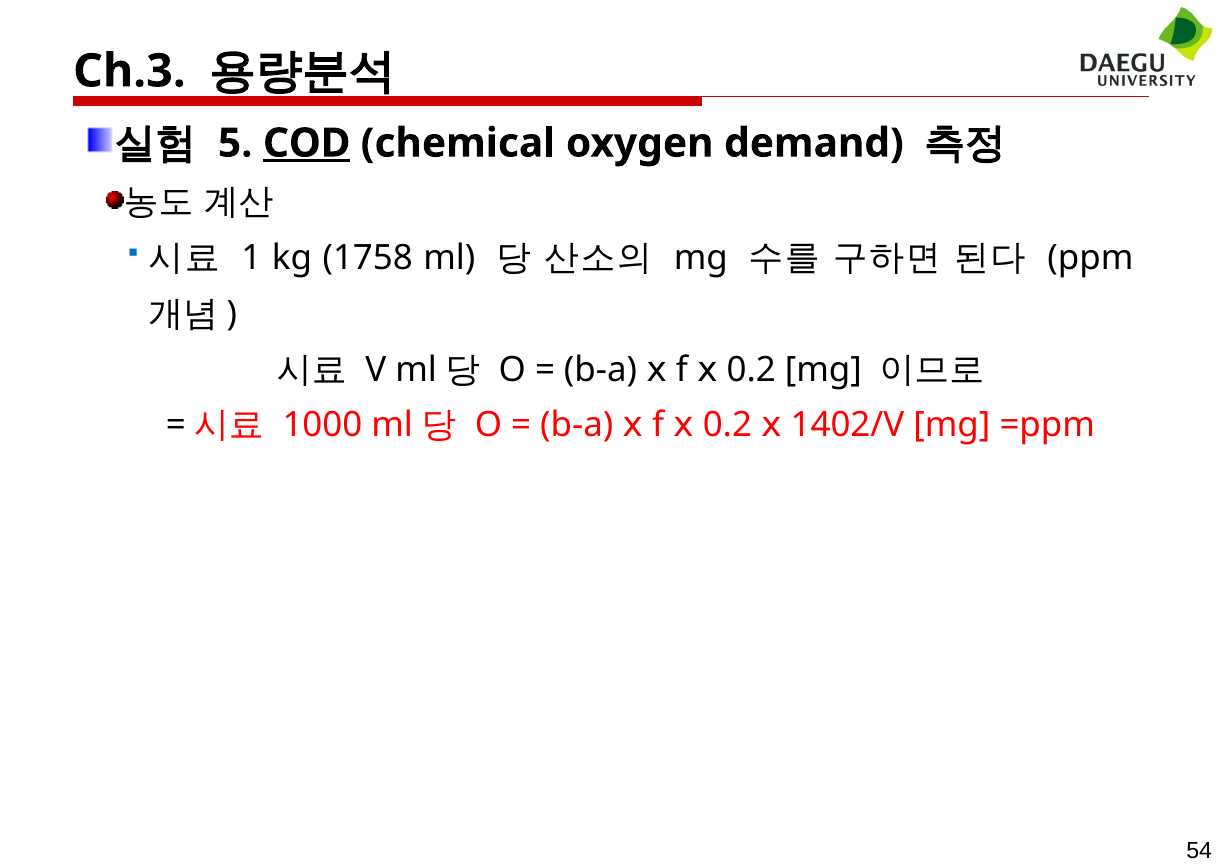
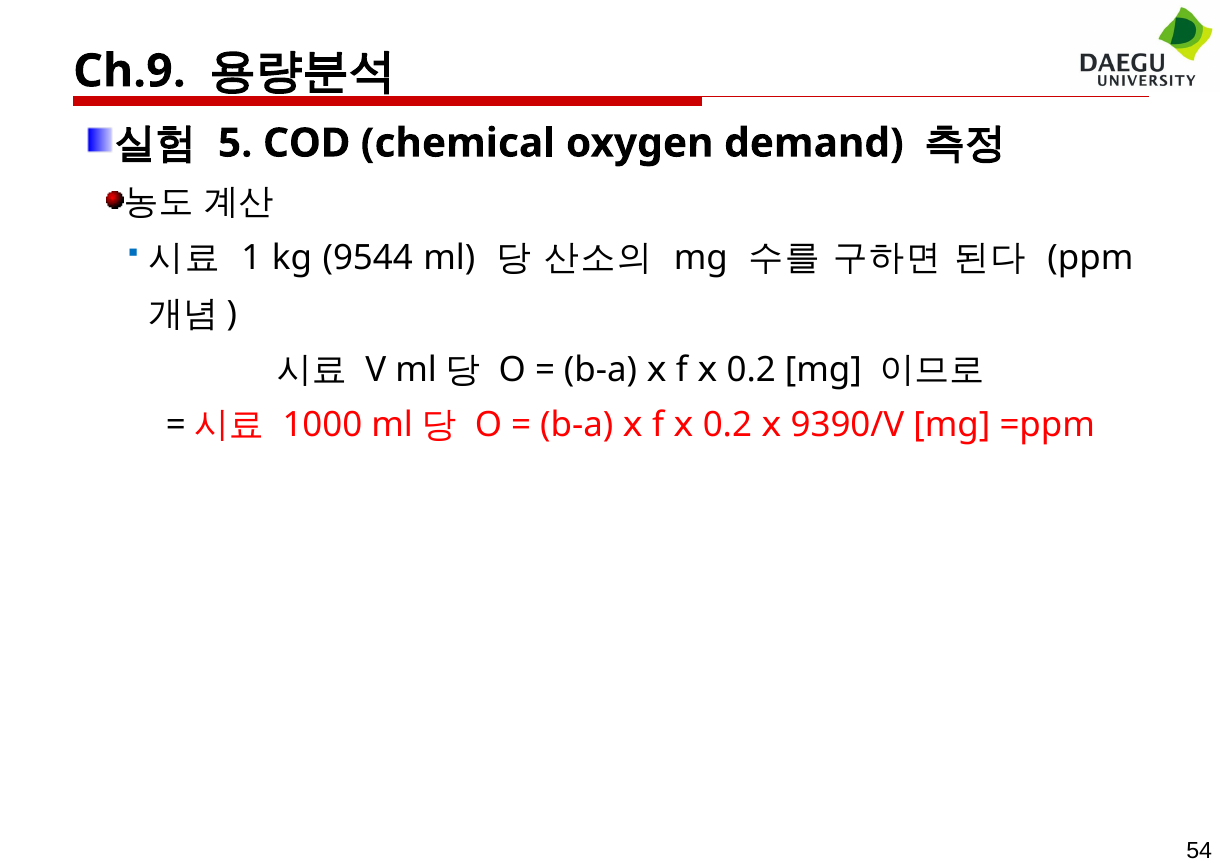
Ch.3: Ch.3 -> Ch.9 (129, 71)
COD underline: present -> none (307, 143)
1758: 1758 -> 9544 (368, 258)
1402/V: 1402/V -> 9390/V (847, 426)
